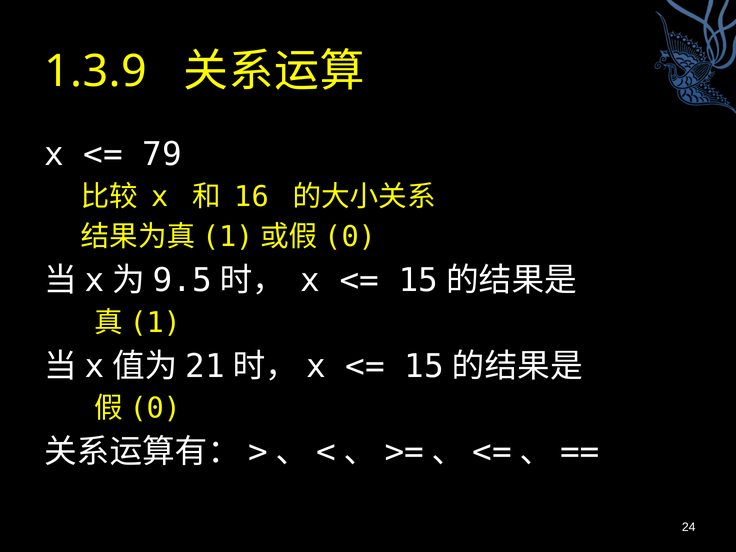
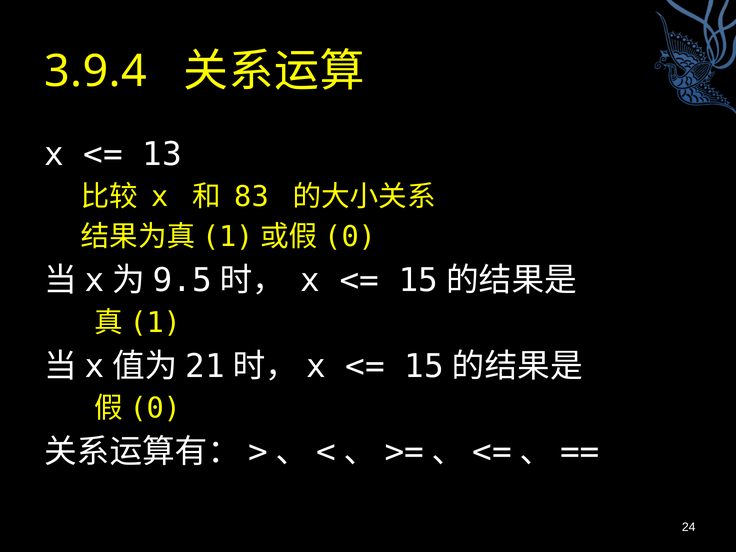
1.3.9: 1.3.9 -> 3.9.4 (95, 71)
79: 79 -> 13 (162, 154)
16: 16 -> 83 (252, 197)
